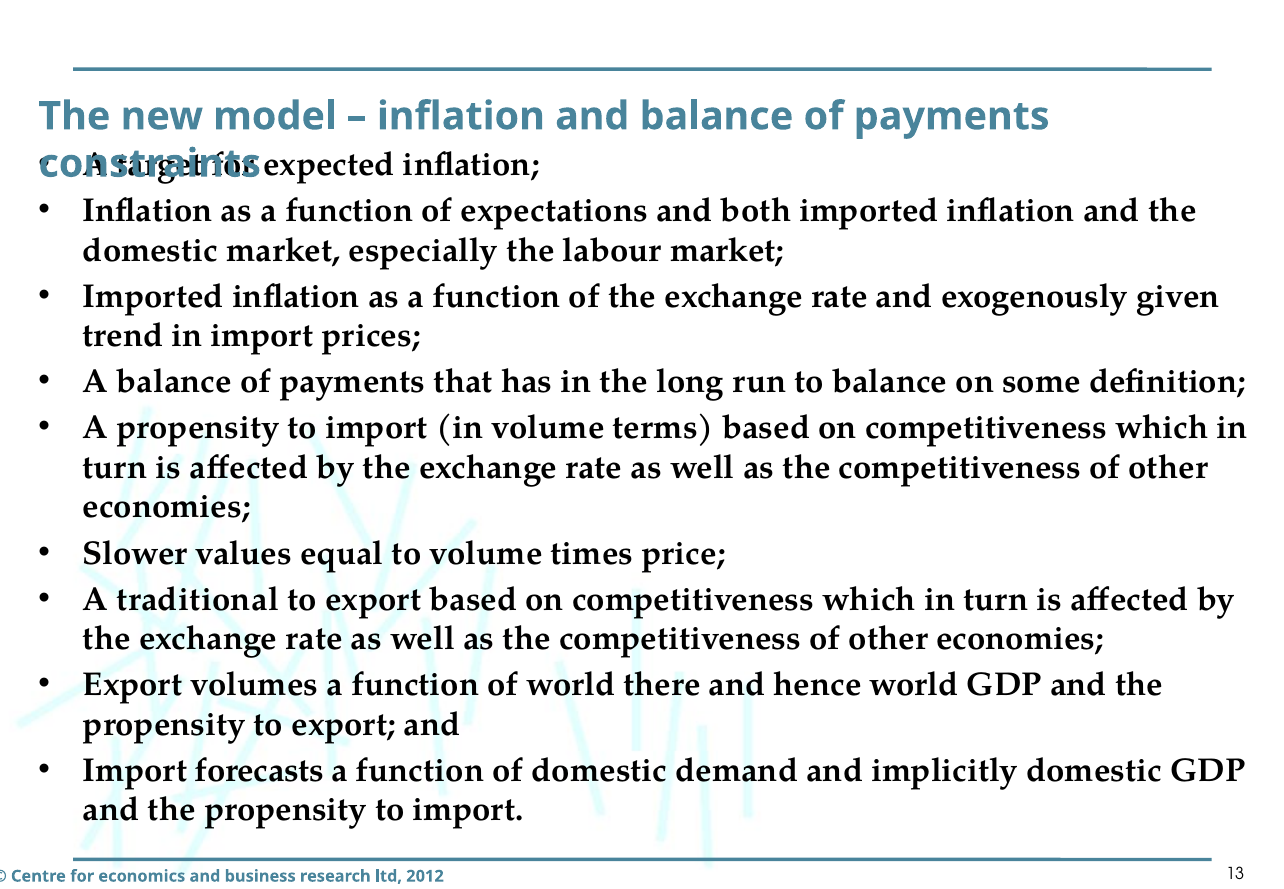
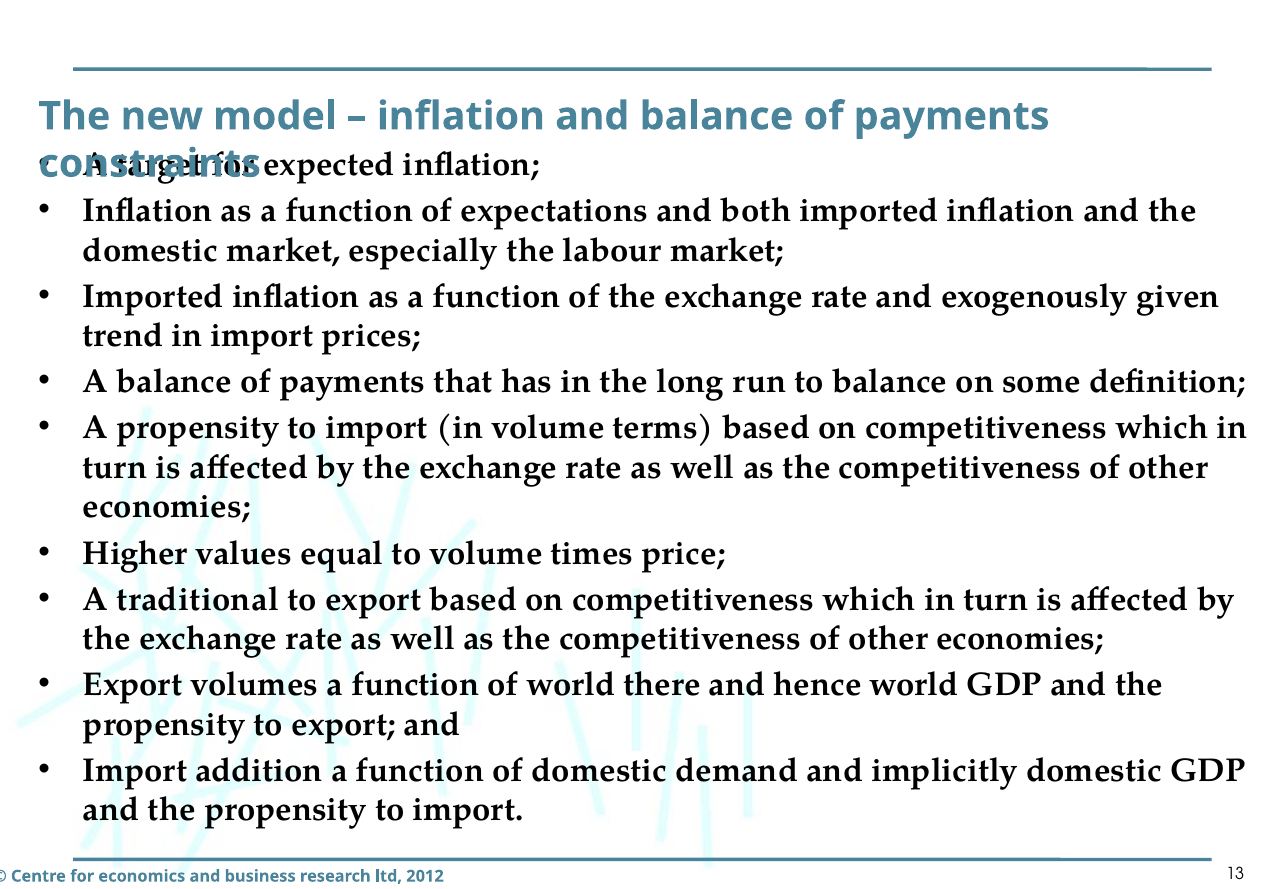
Slower: Slower -> Higher (135, 553)
forecasts: forecasts -> addition (259, 770)
